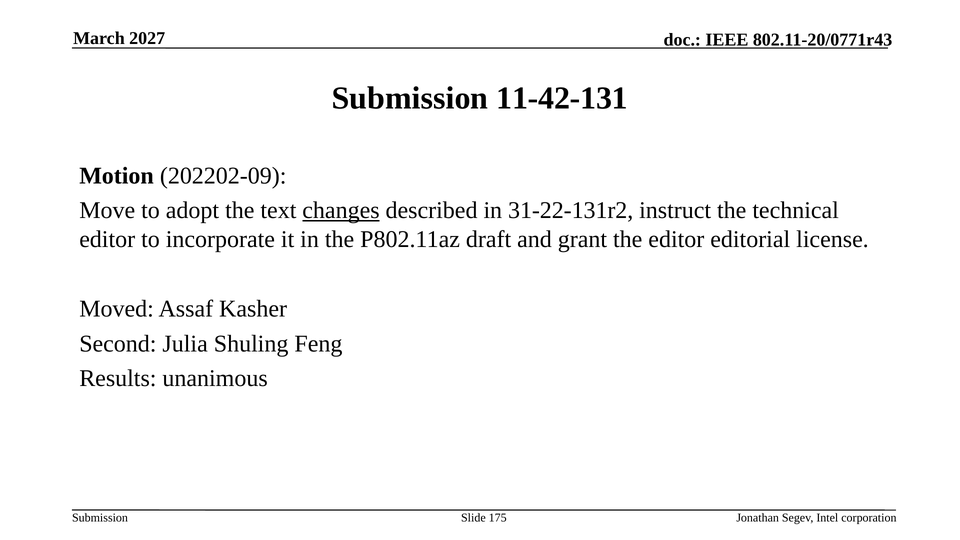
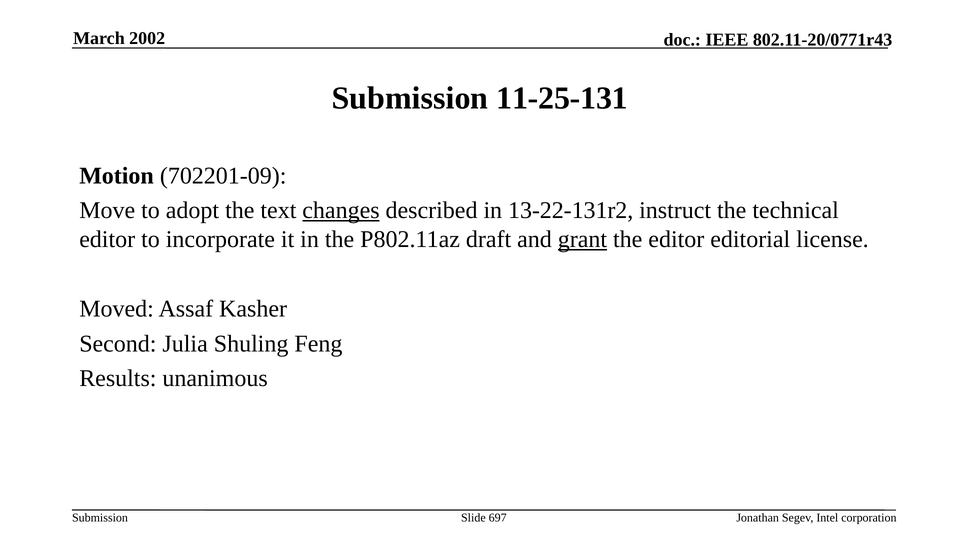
2027: 2027 -> 2002 (147, 38)
11-42-131: 11-42-131 -> 11-25-131 (562, 98)
202202-09: 202202-09 -> 702201-09 (223, 176)
31-22-131r2: 31-22-131r2 -> 13-22-131r2 (571, 211)
grant underline: none -> present (582, 239)
175: 175 -> 697 (498, 518)
